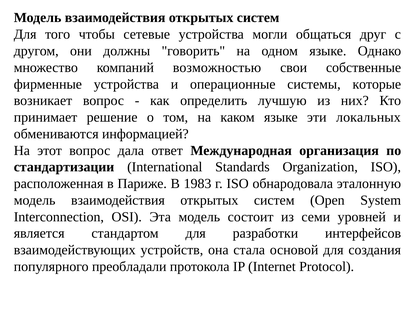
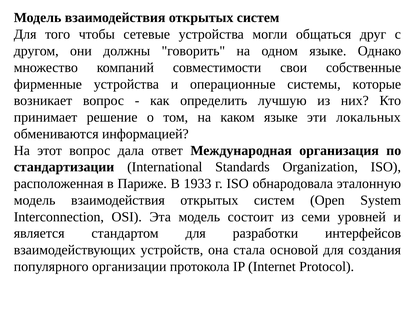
возможностью: возможностью -> совместимости (217, 68)
1983: 1983 -> 1933 (198, 184)
преобладали: преобладали -> организации (129, 267)
